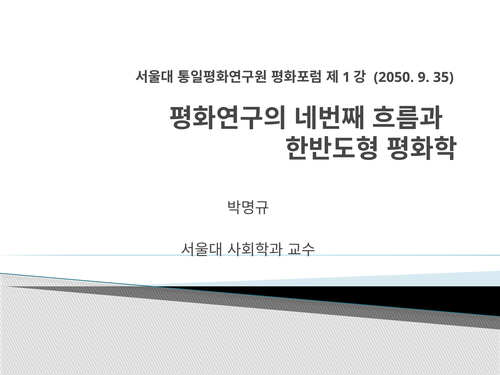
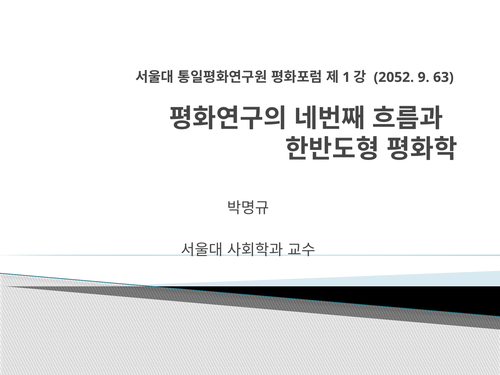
2050: 2050 -> 2052 (394, 77)
35: 35 -> 63 (443, 77)
